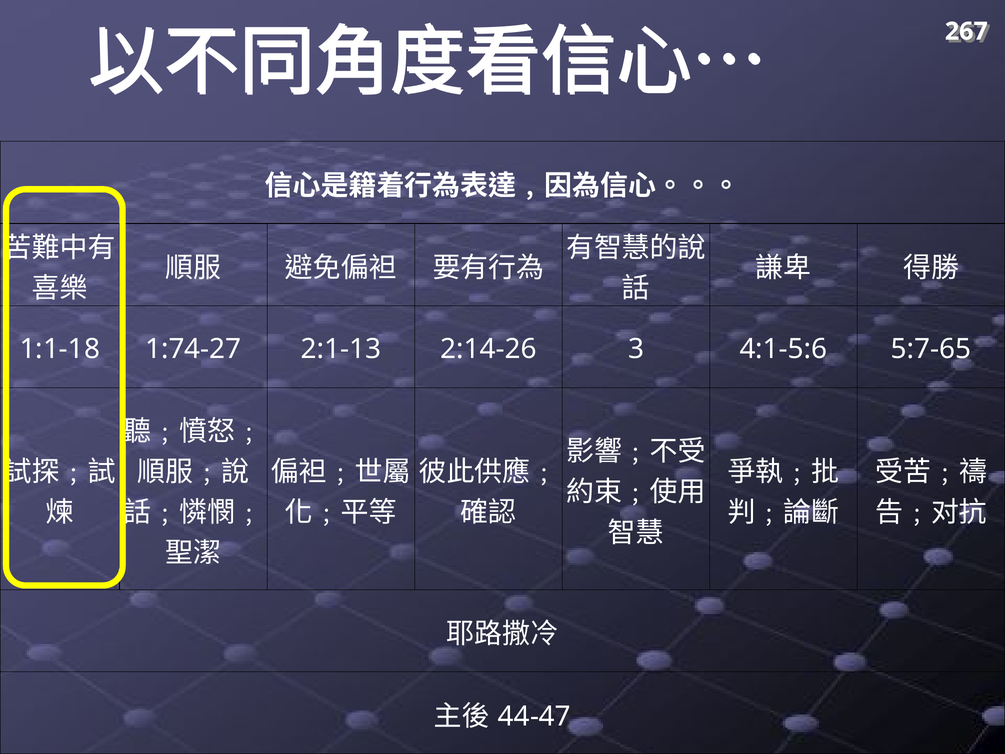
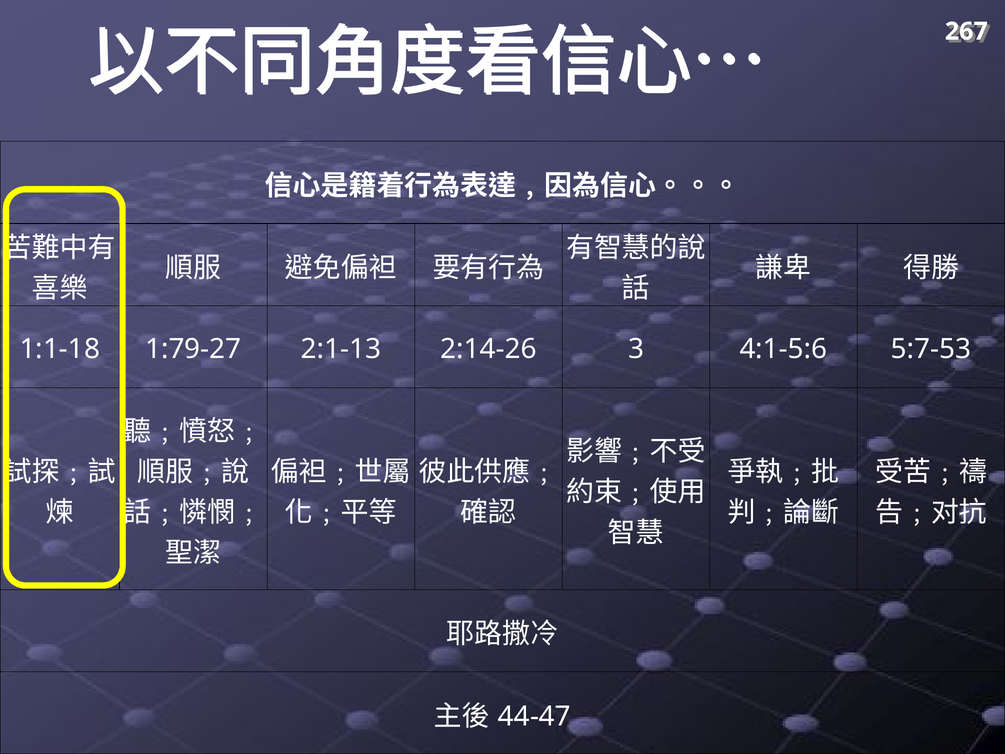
1:74-27: 1:74-27 -> 1:79-27 (193, 349)
5:7-65: 5:7-65 -> 5:7-53 (931, 349)
